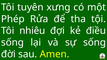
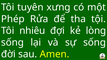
điều: điều -> lòng (96, 31)
